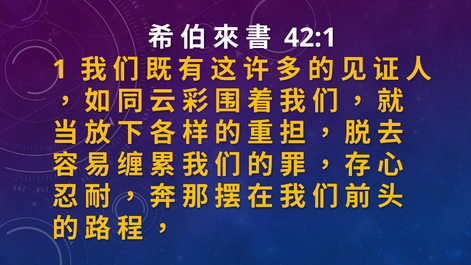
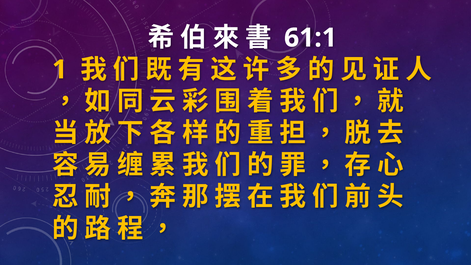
42:1: 42:1 -> 61:1 (310, 38)
